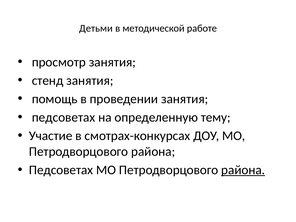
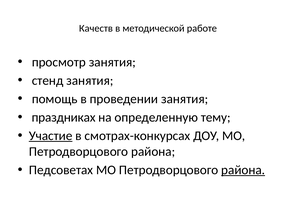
Детьми: Детьми -> Качеств (96, 28)
педсоветах: педсоветах -> праздниках (64, 117)
Участие underline: none -> present (51, 136)
